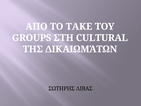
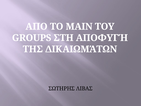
TAKE: TAKE -> MAIN (79, 26)
CULTURAL: CULTURAL -> ΑΠΟΦΥΓΉ (102, 38)
